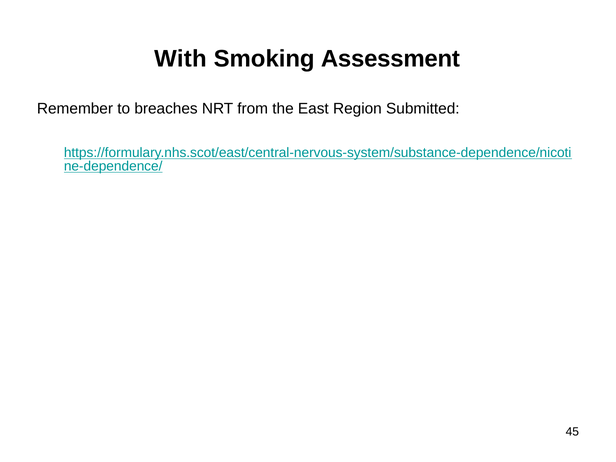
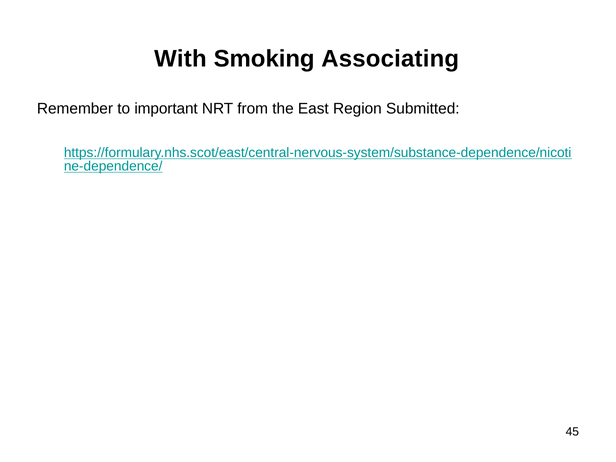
Assessment: Assessment -> Associating (390, 59)
breaches: breaches -> important (166, 109)
